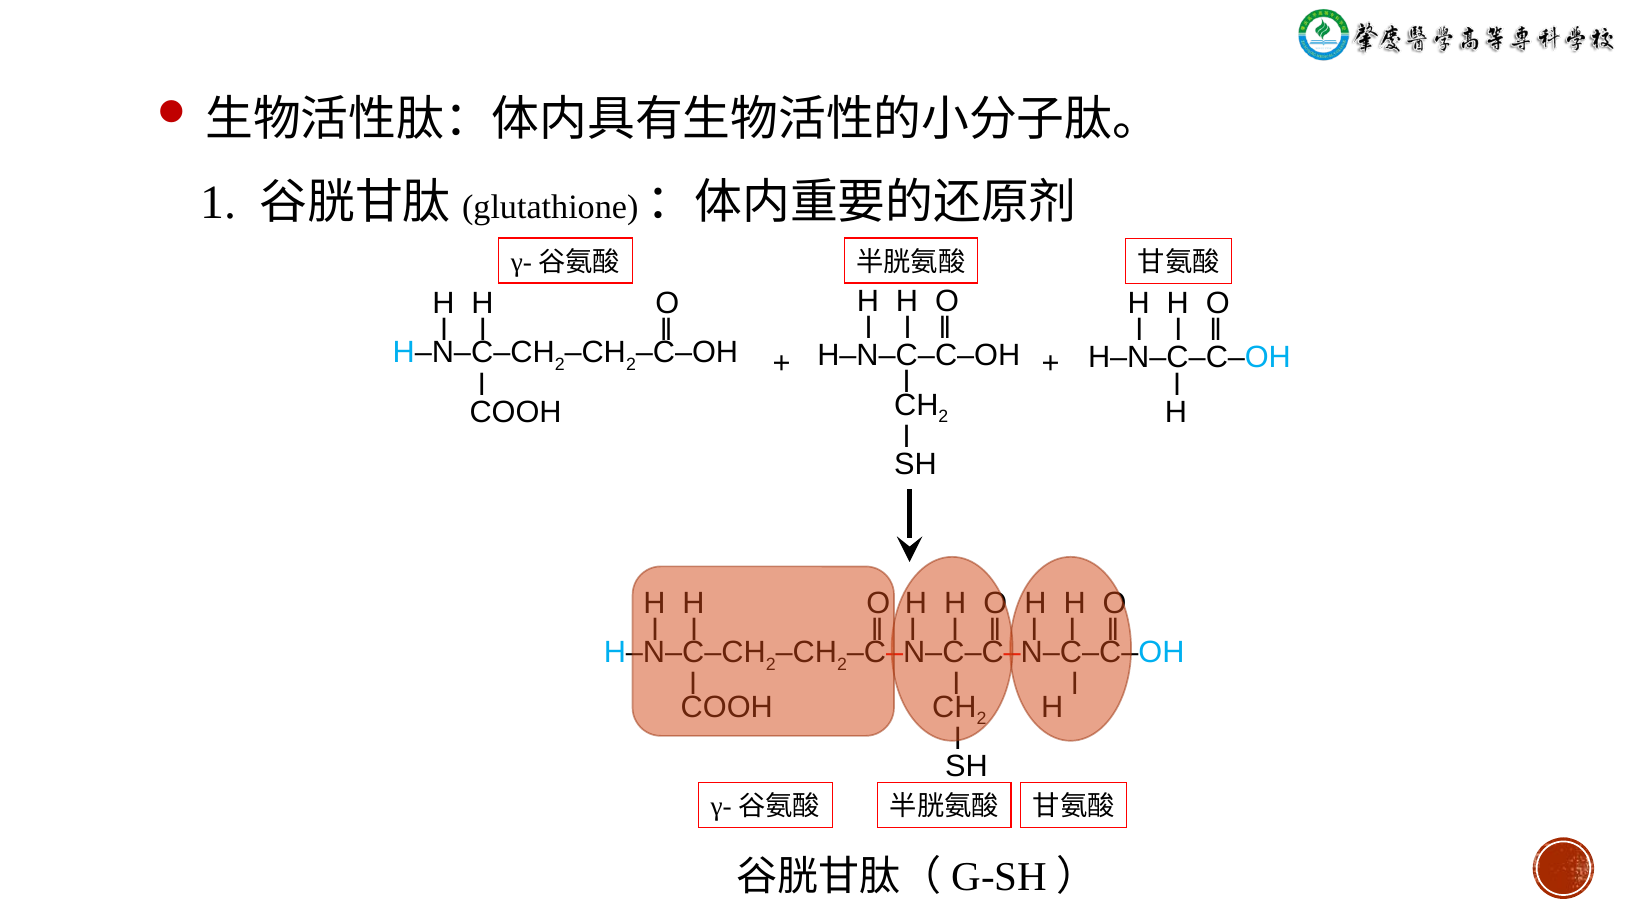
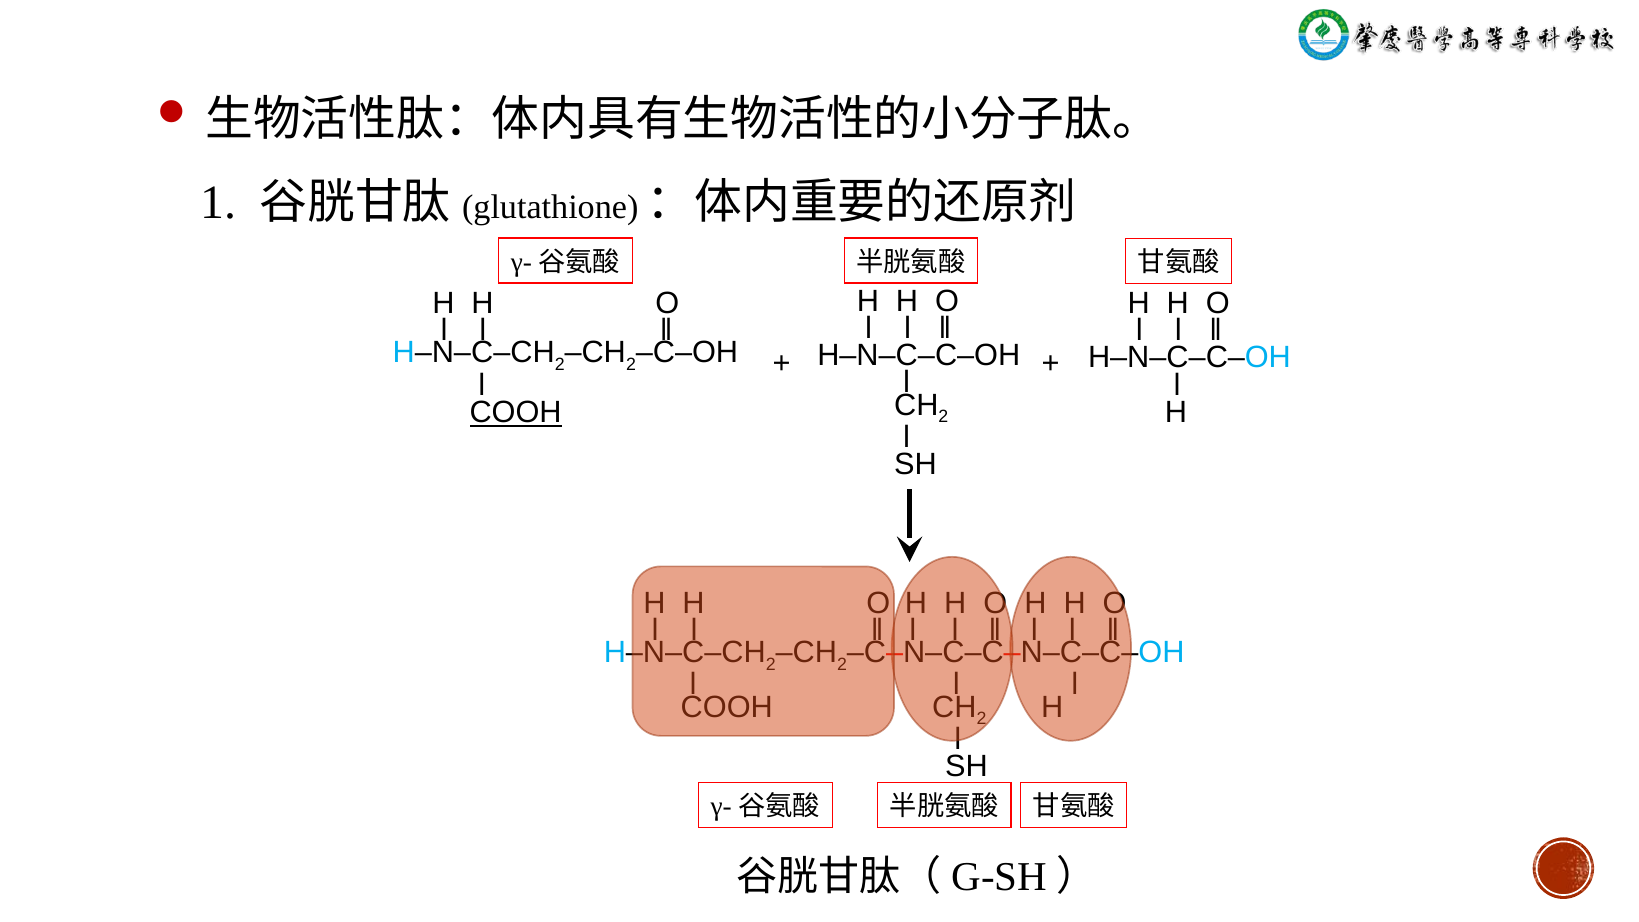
COOH underline: none -> present (516, 412)
